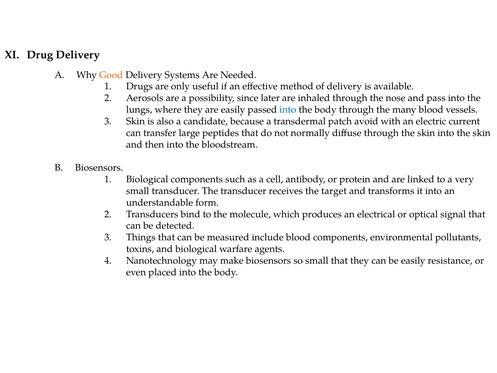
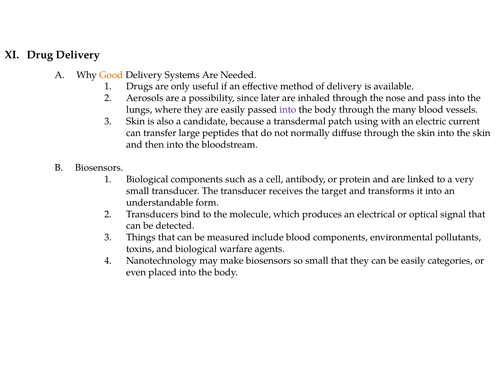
into colour: blue -> purple (288, 110)
avoid: avoid -> using (366, 121)
resistance: resistance -> categories (450, 260)
